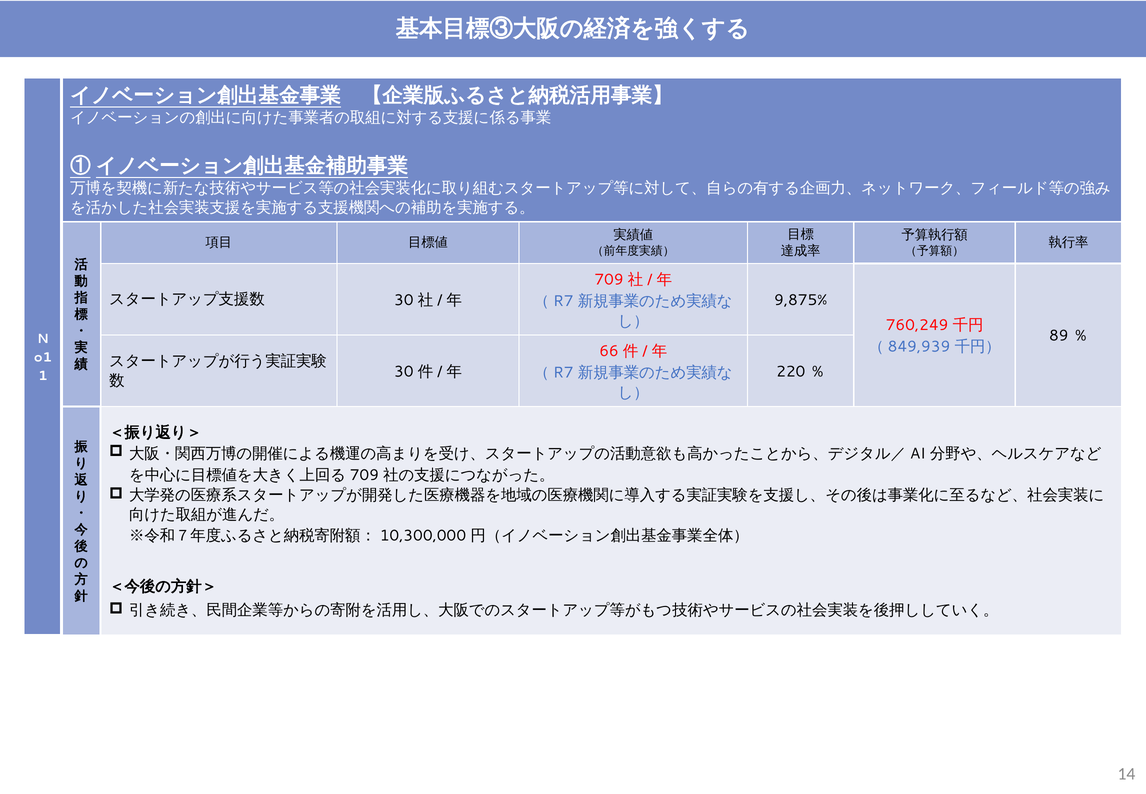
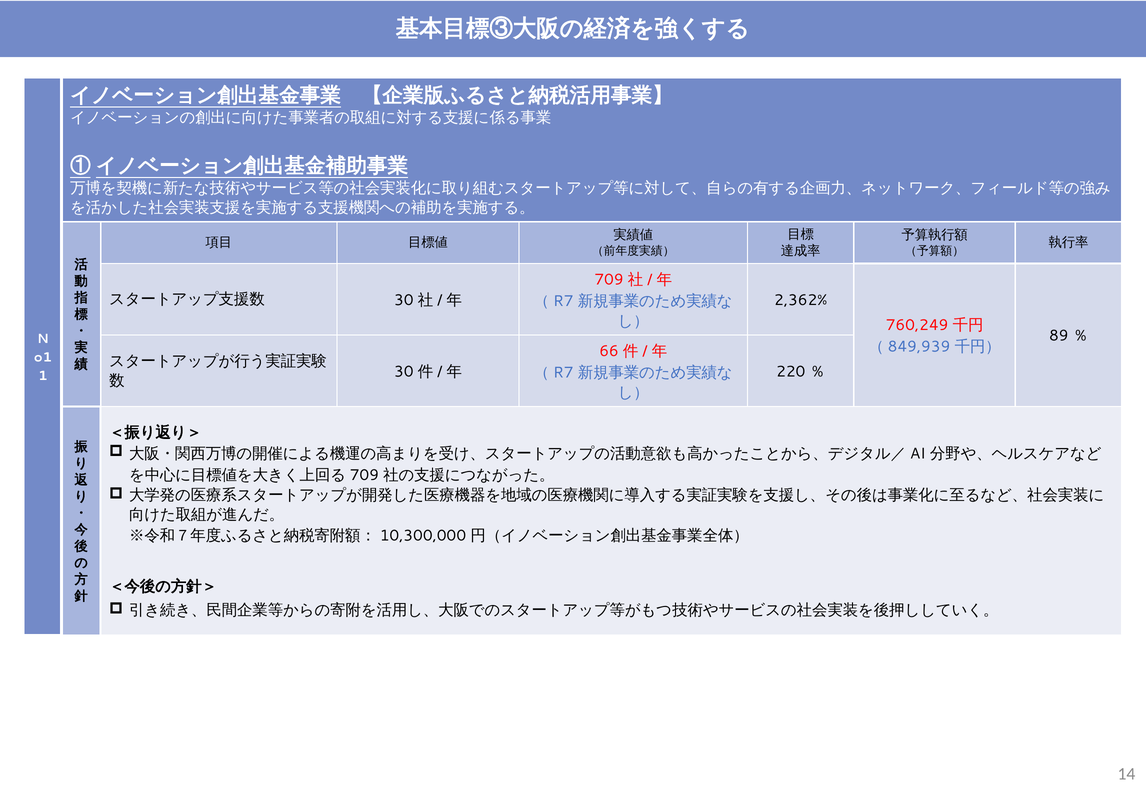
9,875%: 9,875% -> 2,362% (801, 300)
